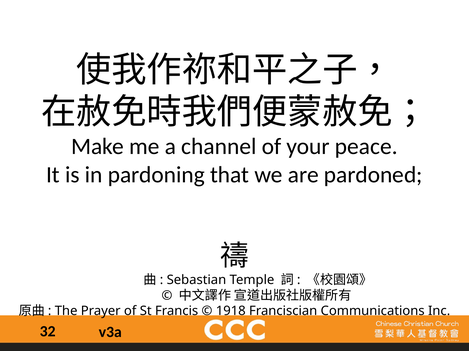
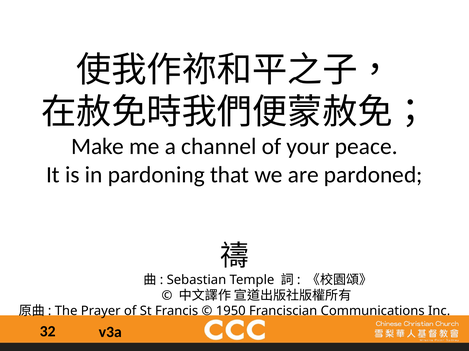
1918: 1918 -> 1950 (231, 312)
